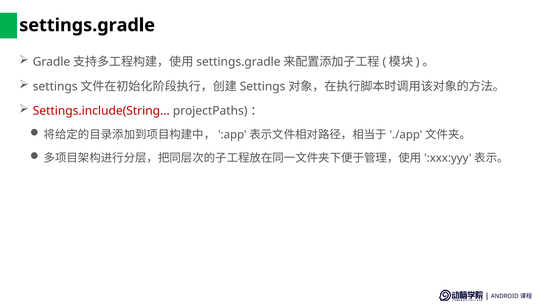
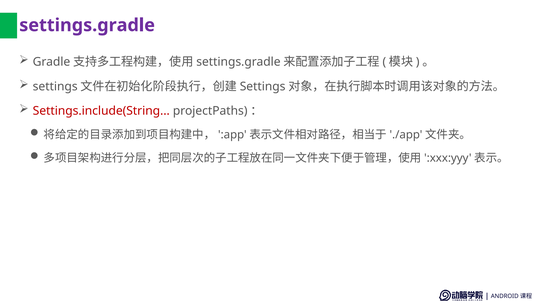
settings.gradle colour: black -> purple (87, 25)
